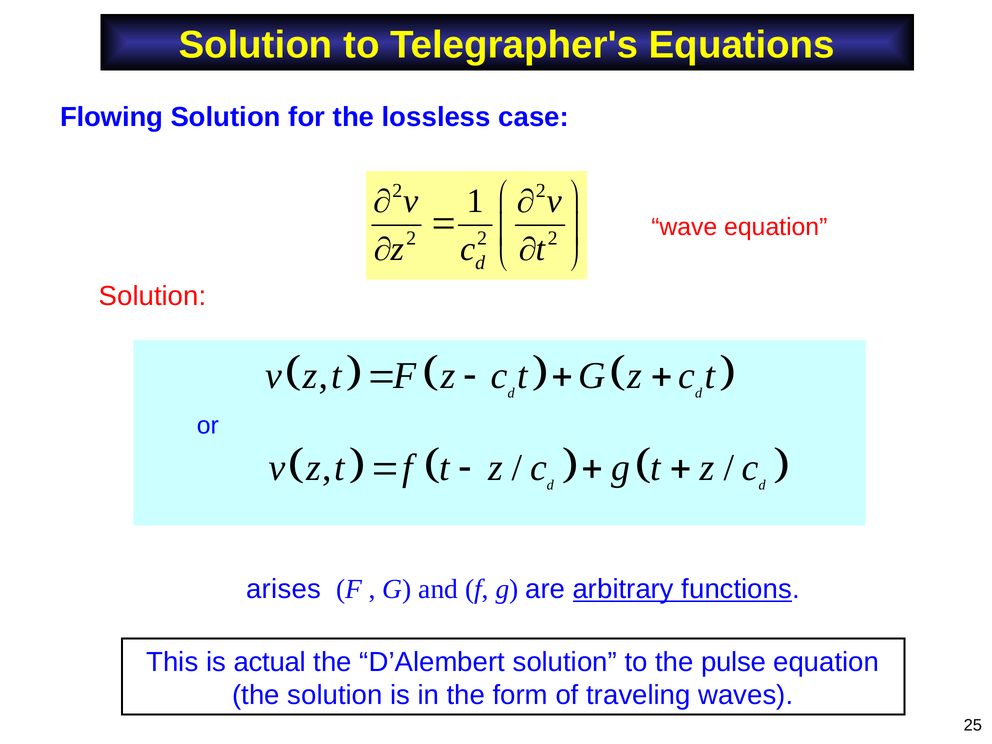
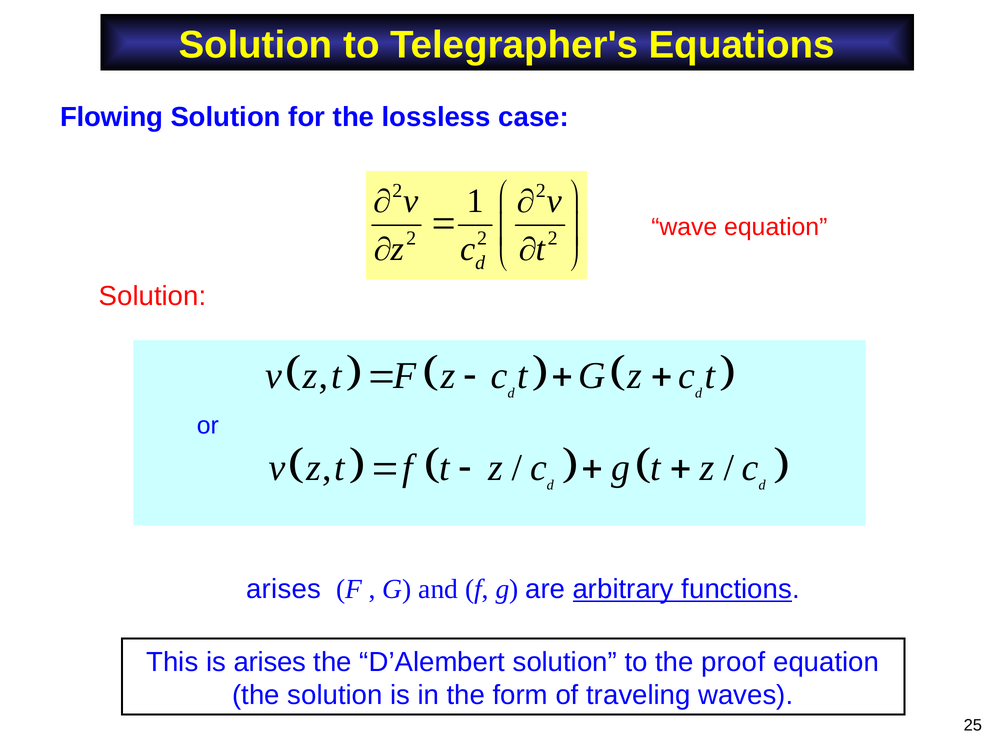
is actual: actual -> arises (270, 662)
pulse: pulse -> proof (733, 662)
